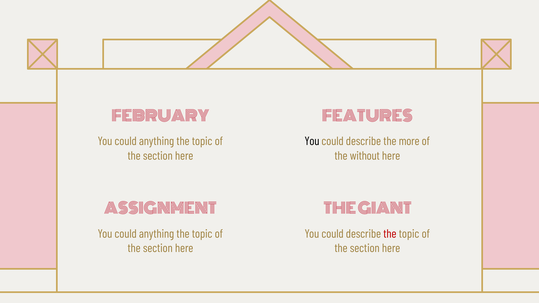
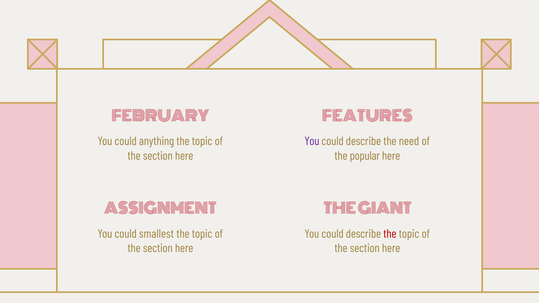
You colour: black -> purple (312, 141)
more: more -> need (409, 141)
without: without -> popular (365, 156)
anything: anything -> smallest (156, 234)
